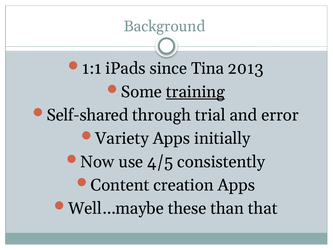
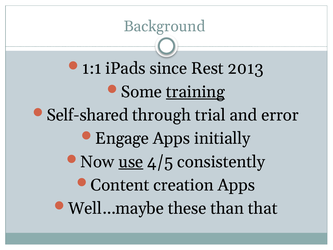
Tina: Tina -> Rest (207, 68)
Variety: Variety -> Engage (122, 138)
use underline: none -> present (131, 162)
